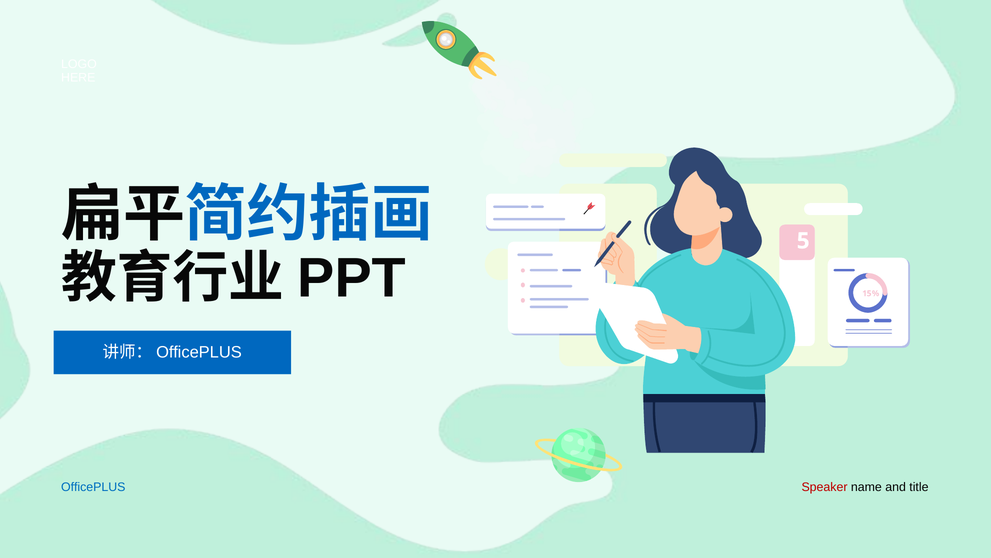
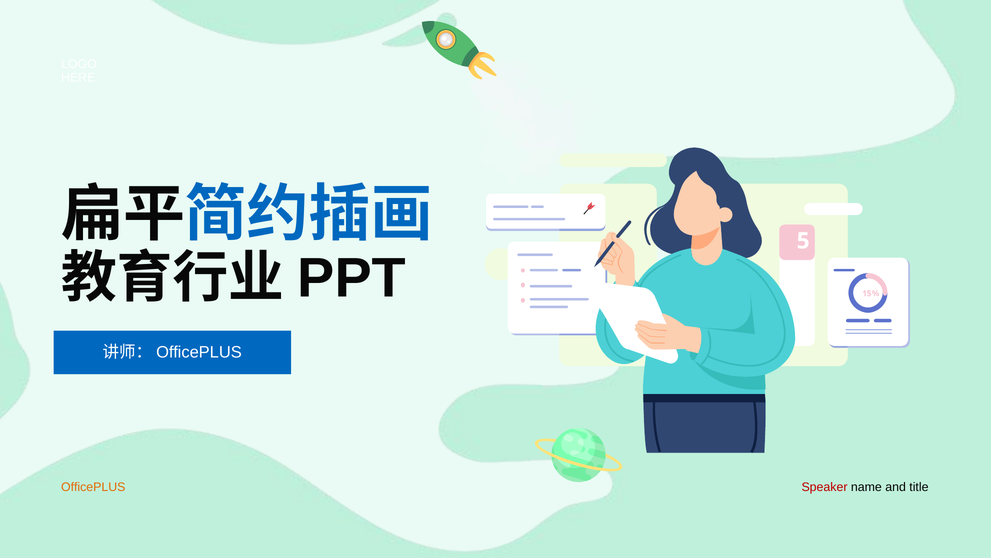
OfficePLUS colour: blue -> orange (93, 486)
